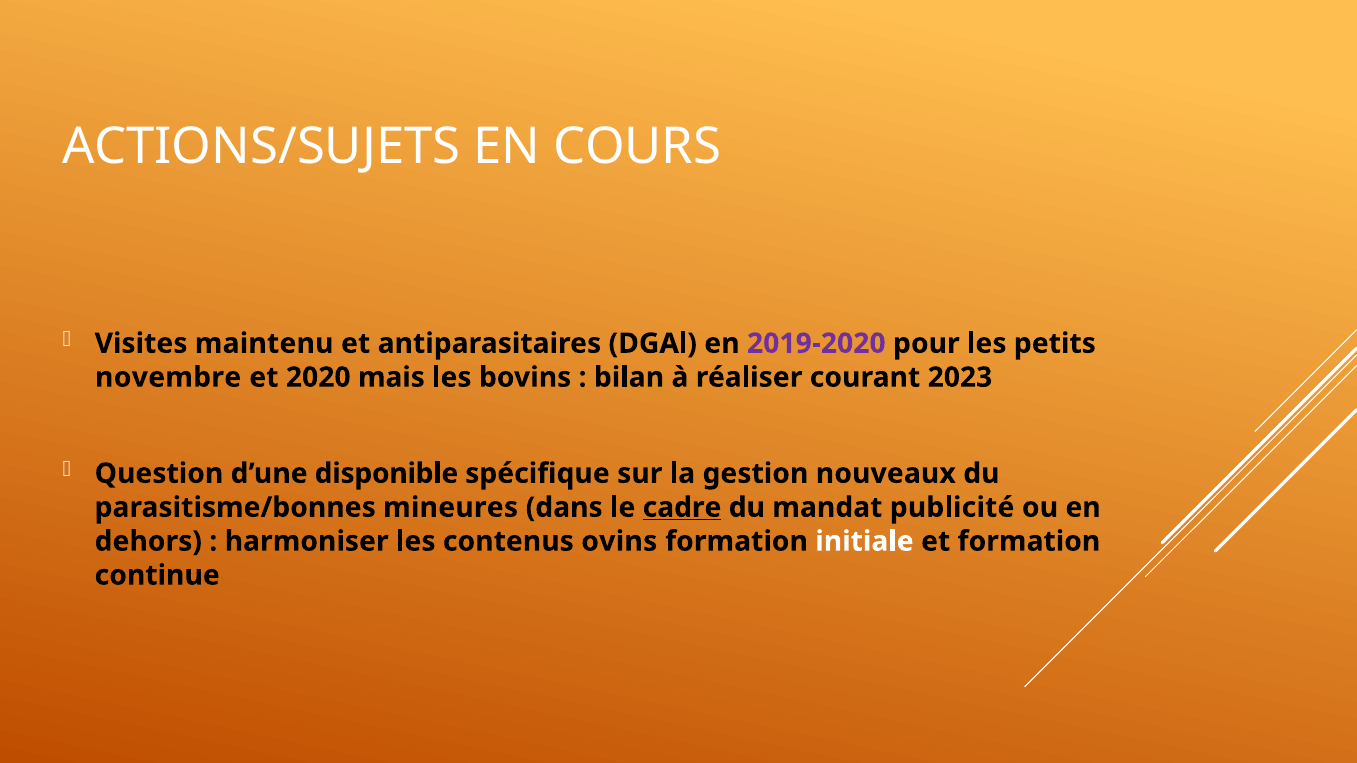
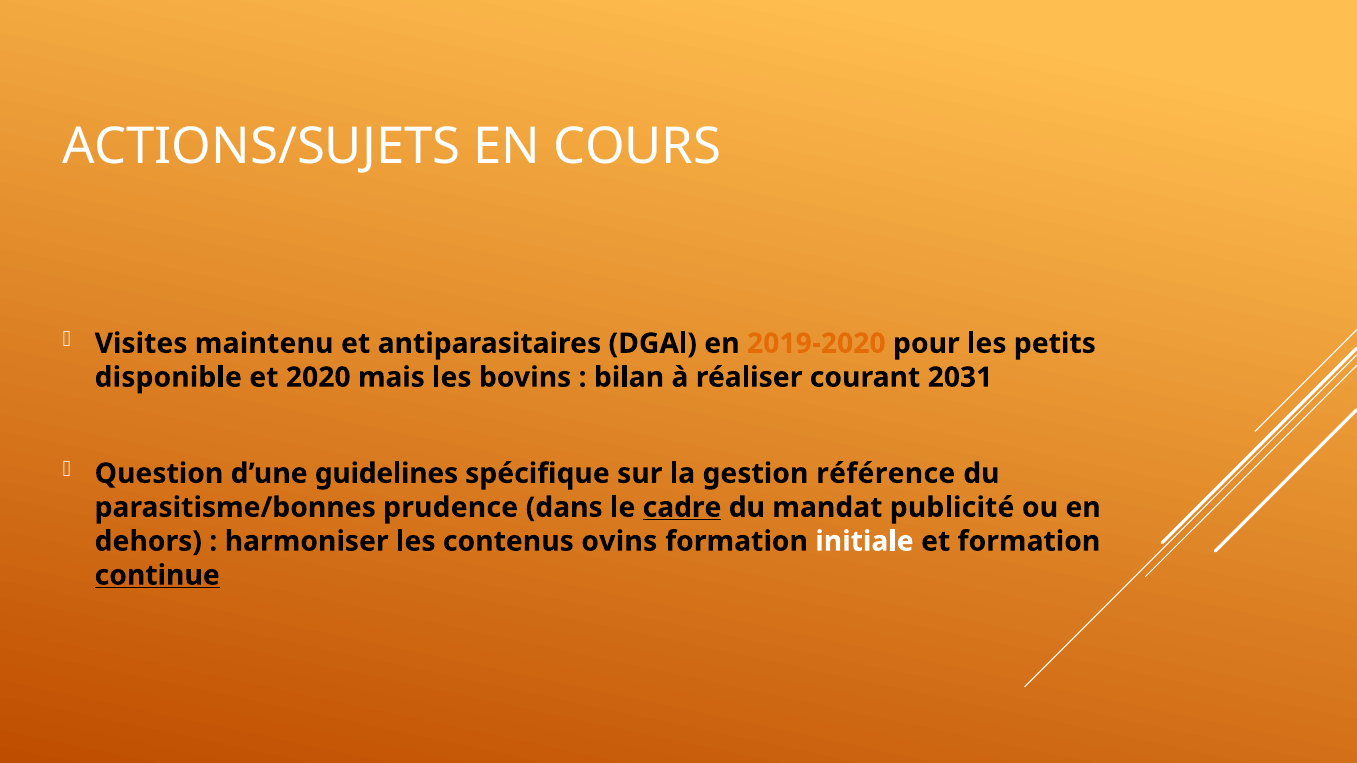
2019-2020 colour: purple -> orange (816, 344)
novembre: novembre -> disponible (168, 378)
2023: 2023 -> 2031 (960, 378)
disponible: disponible -> guidelines (386, 474)
nouveaux: nouveaux -> référence (886, 474)
mineures: mineures -> prudence (451, 508)
continue underline: none -> present (157, 576)
